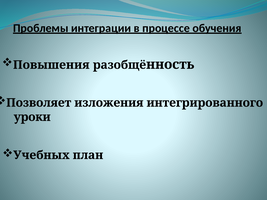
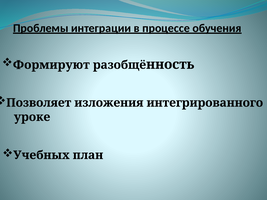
Повышения: Повышения -> Формируют (51, 65)
уроки: уроки -> уроке (32, 117)
